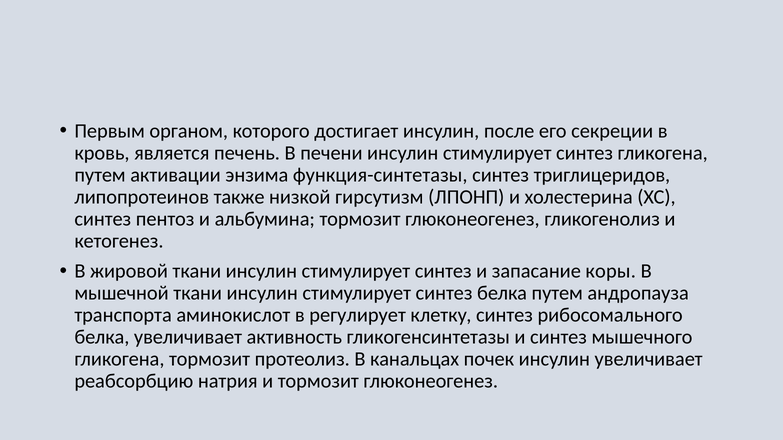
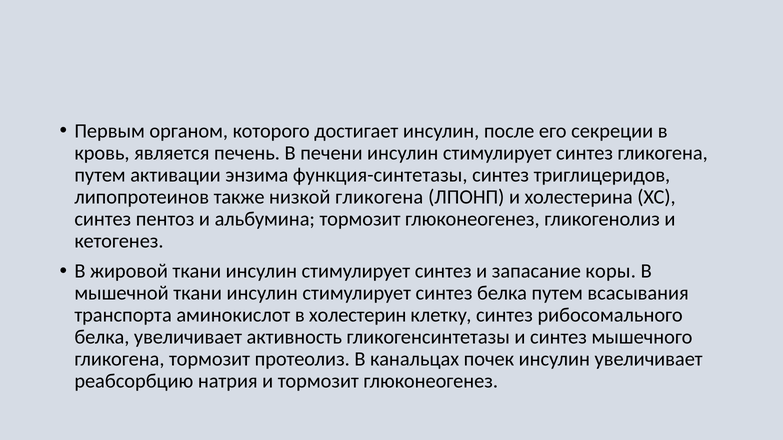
низкой гирсутизм: гирсутизм -> гликогена (379, 197)
андропауза: андропауза -> всасывания (638, 293)
регулирует: регулирует -> холестерин (358, 315)
